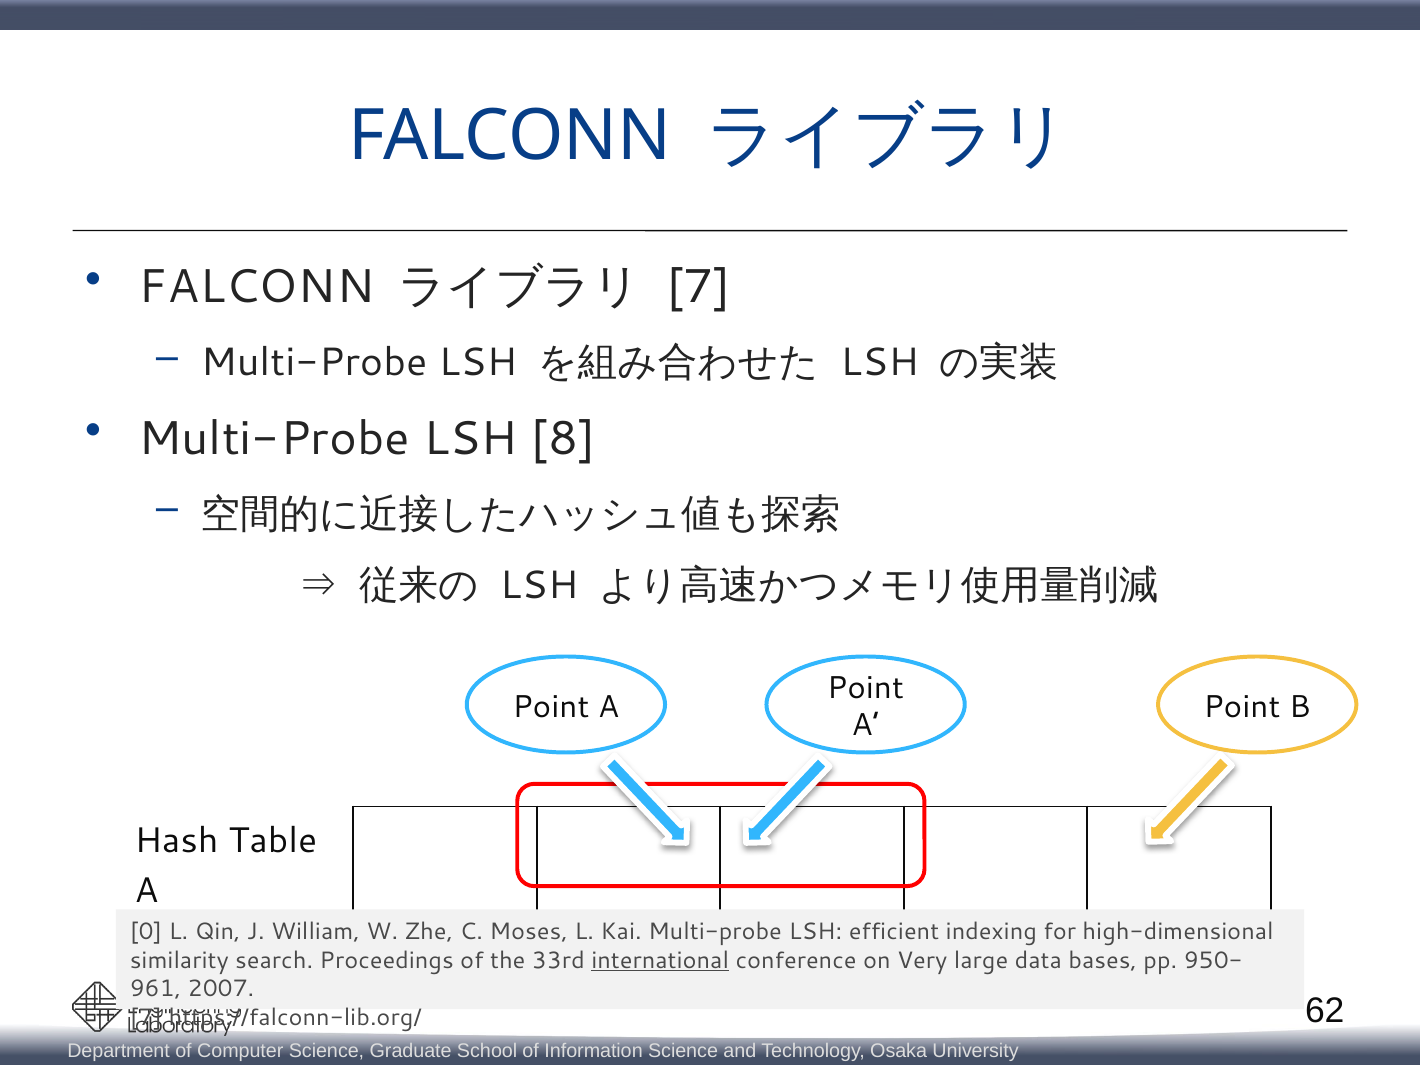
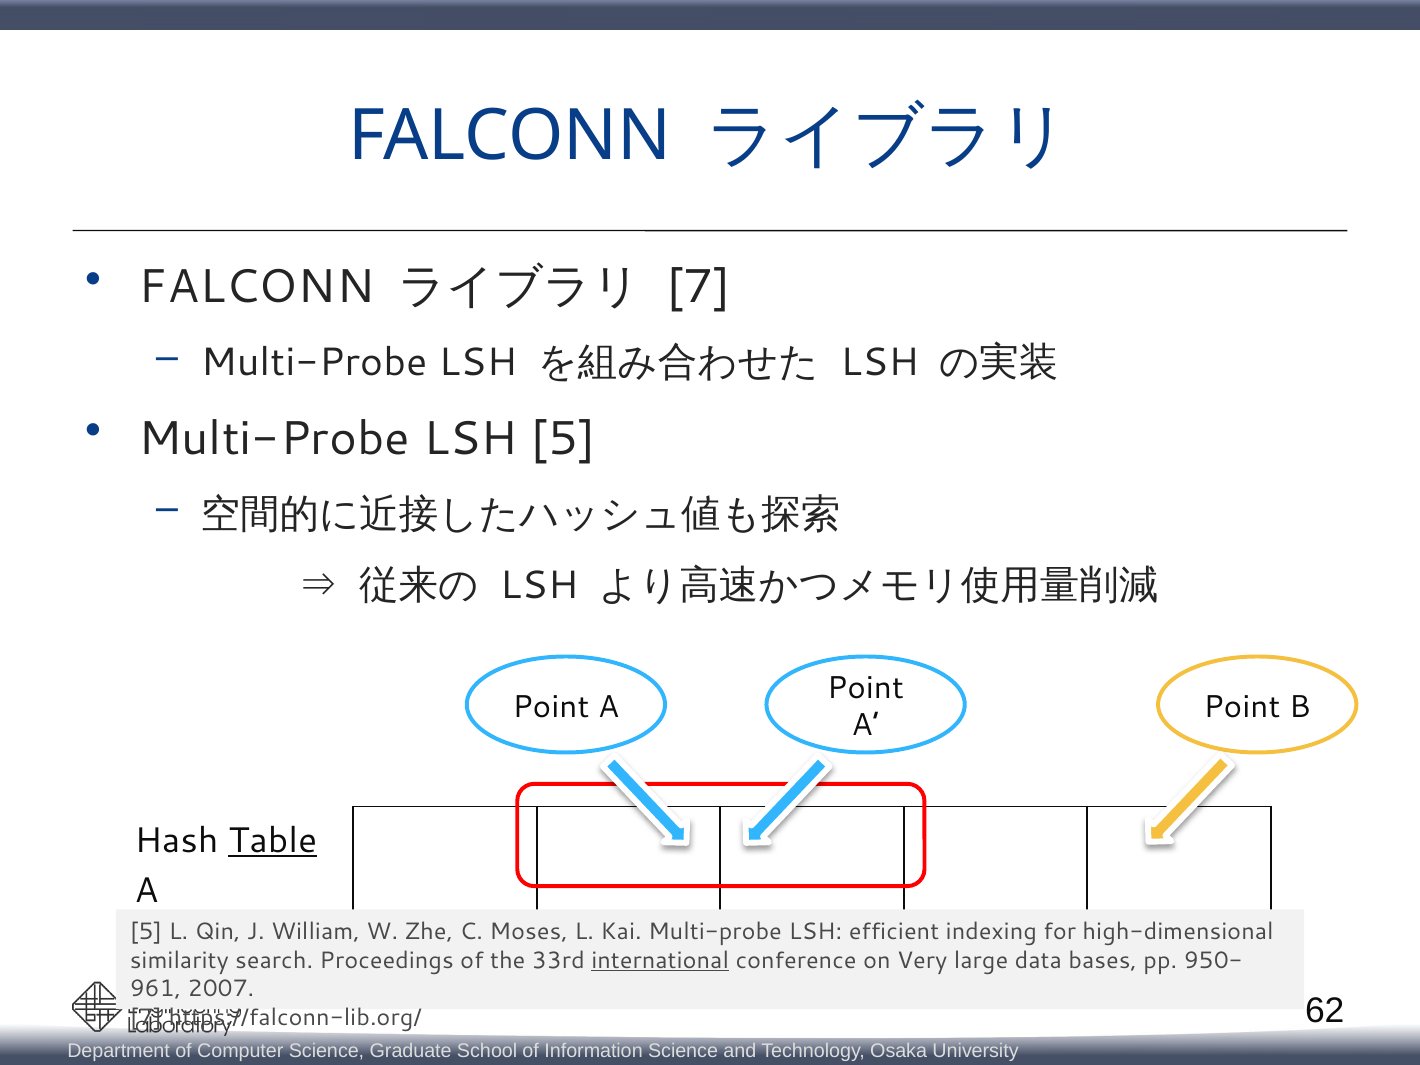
LSH 8: 8 -> 5 (563, 439)
Table underline: none -> present (273, 841)
0: 0 -> 5 (146, 932)
